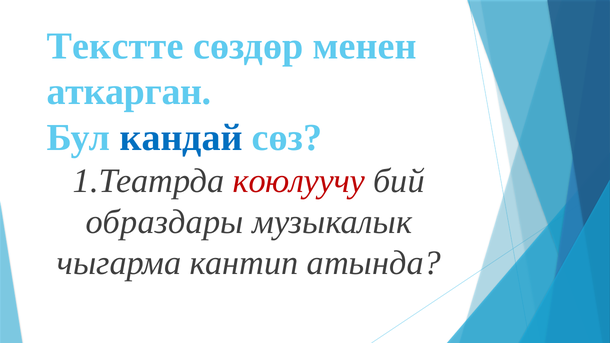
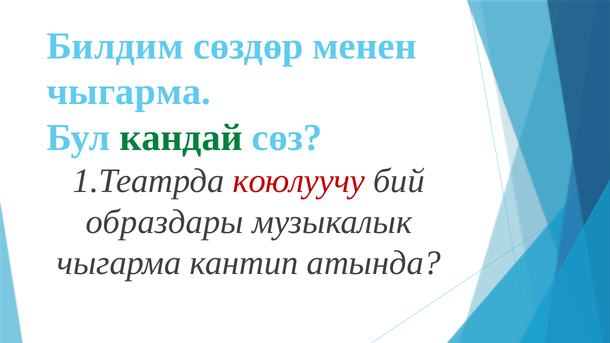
Текстте: Текстте -> Билдим (115, 46)
аткарган: аткарган -> чыгарма (129, 92)
кандай colour: blue -> green (181, 138)
